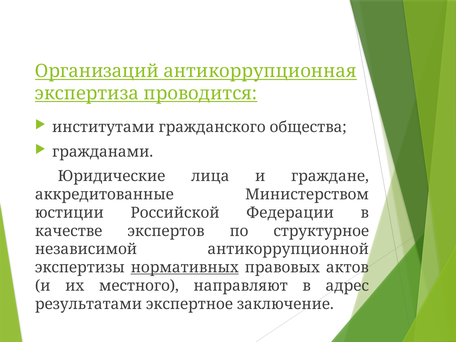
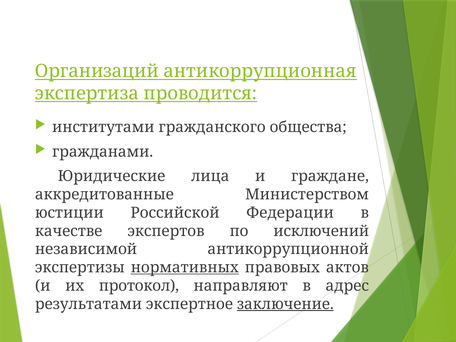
структурное: структурное -> исключений (321, 231)
местного: местного -> протокол (139, 286)
заключение underline: none -> present (285, 304)
